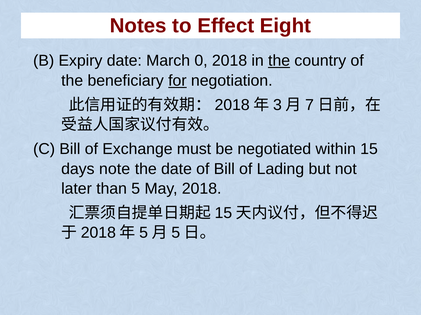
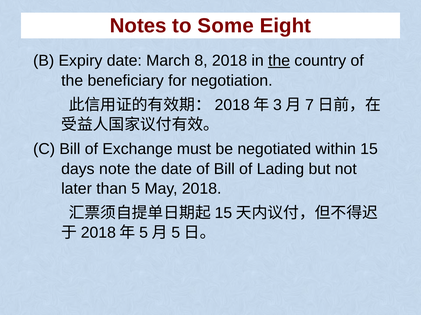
Effect: Effect -> Some (226, 26)
0: 0 -> 8 (201, 61)
for underline: present -> none (177, 81)
